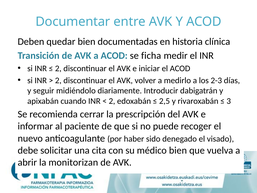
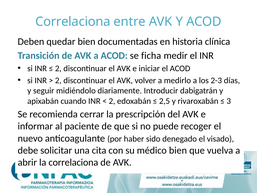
Documentar: Documentar -> Correlaciona (73, 22)
la monitorizan: monitorizan -> correlaciona (73, 162)
